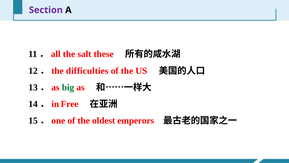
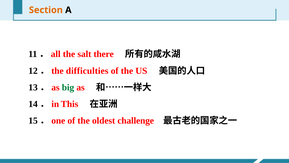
Section colour: purple -> orange (46, 10)
these: these -> there (104, 54)
Free: Free -> This (70, 104)
emperors: emperors -> challenge (136, 120)
